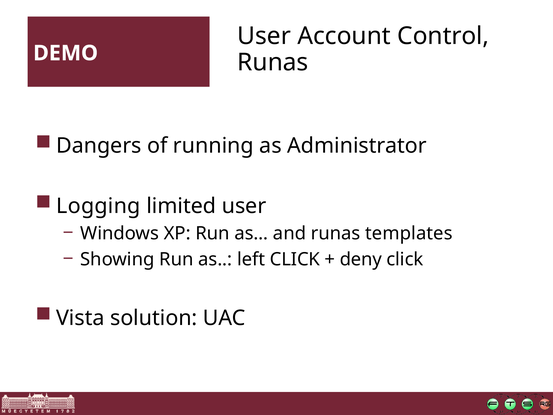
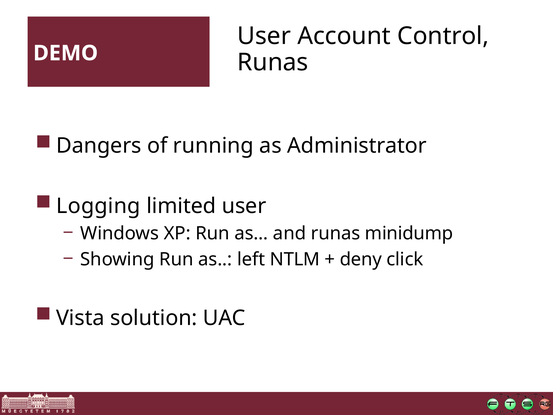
templates: templates -> minidump (409, 233)
left CLICK: CLICK -> NTLM (295, 259)
